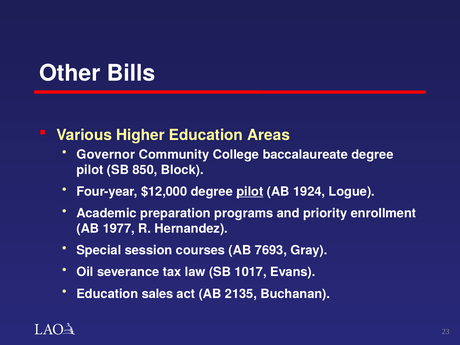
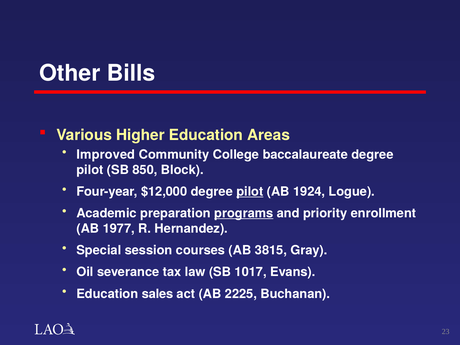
Governor: Governor -> Improved (106, 154)
programs underline: none -> present (244, 213)
7693: 7693 -> 3815 (271, 250)
2135: 2135 -> 2225 (241, 294)
